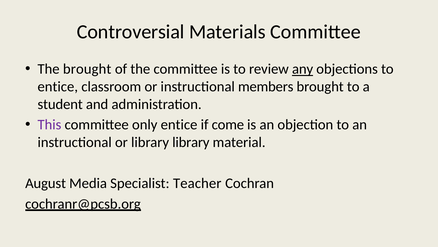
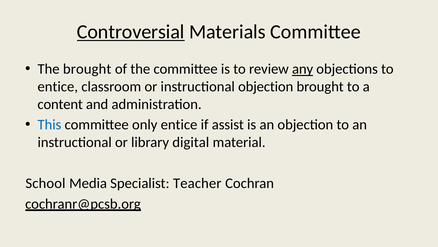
Controversial underline: none -> present (131, 32)
instructional members: members -> objection (266, 86)
student: student -> content (60, 104)
This colour: purple -> blue (49, 124)
come: come -> assist (228, 124)
library library: library -> digital (191, 142)
August: August -> School (45, 183)
